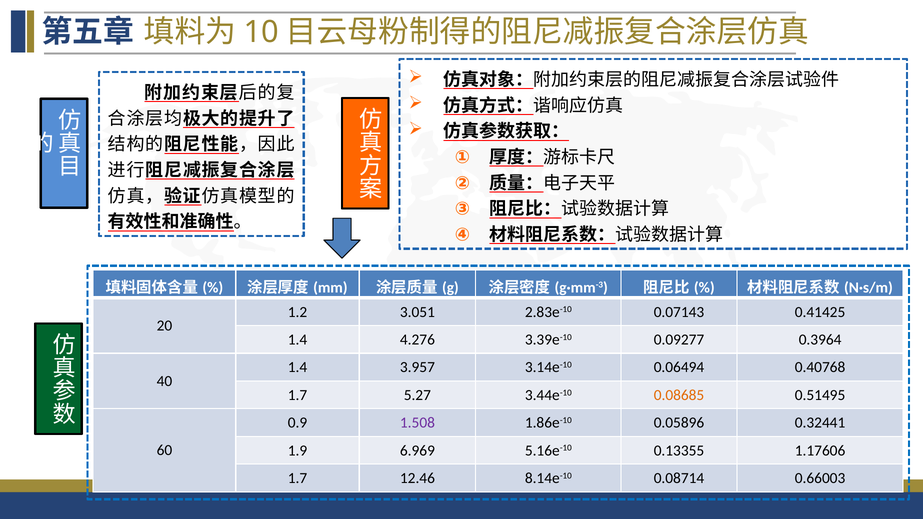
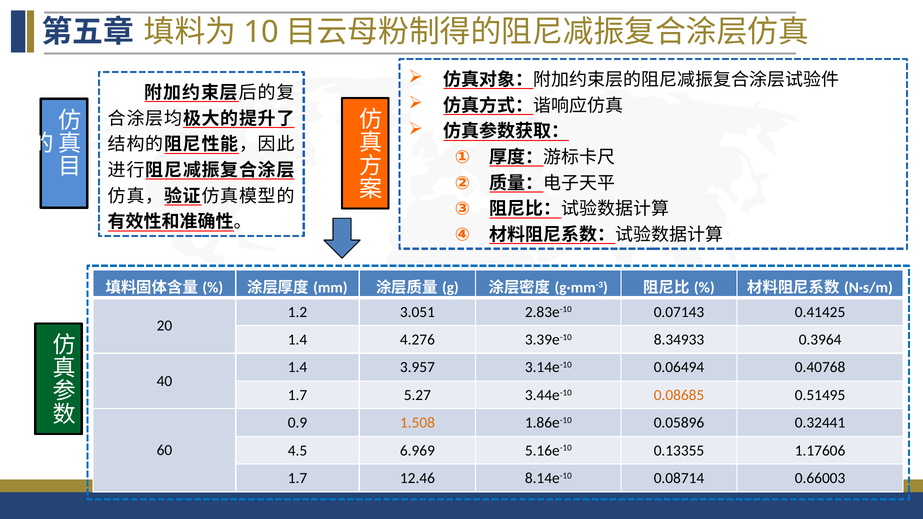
0.09277: 0.09277 -> 8.34933 (679, 340)
1.508 colour: purple -> orange (417, 423)
1.9: 1.9 -> 4.5 (298, 451)
